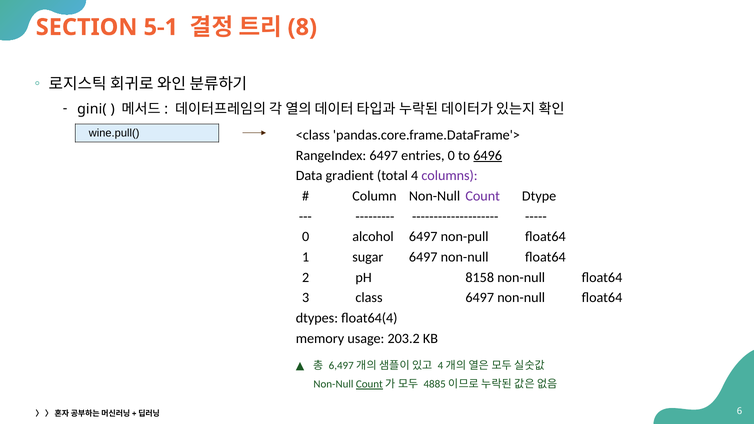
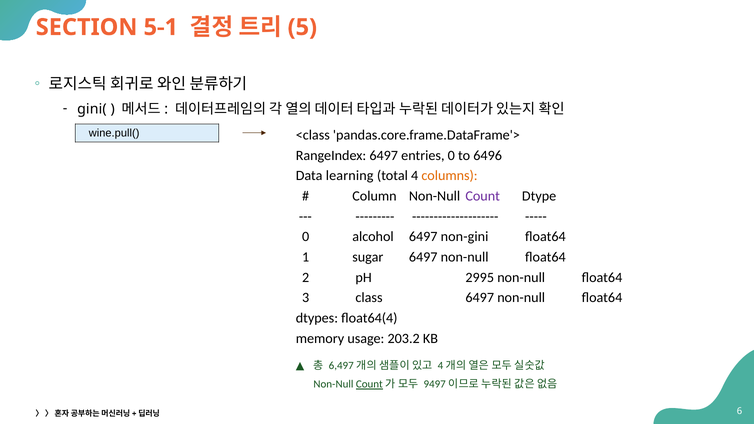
8: 8 -> 5 (302, 27)
6496 underline: present -> none (488, 155)
gradient: gradient -> learning (350, 176)
columns colour: purple -> orange (450, 176)
non-pull: non-pull -> non-gini (465, 237)
8158: 8158 -> 2995 (480, 277)
4885: 4885 -> 9497 (435, 384)
